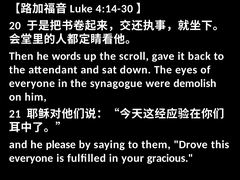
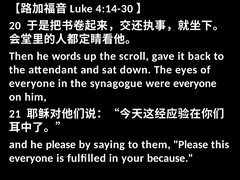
were demolish: demolish -> everyone (195, 83)
them Drove: Drove -> Please (191, 145)
gracious: gracious -> because (170, 158)
